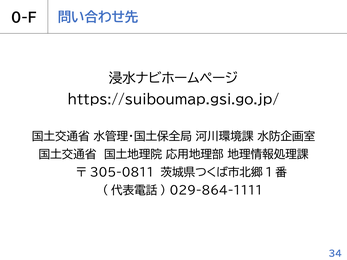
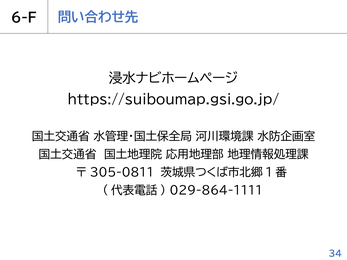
0-F: 0-F -> 6-F (24, 18)
